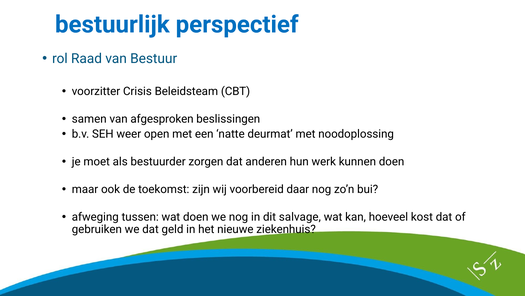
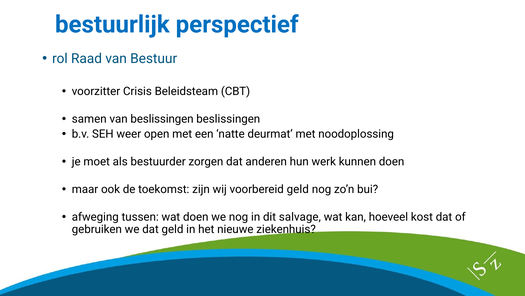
van afgesproken: afgesproken -> beslissingen (162, 119)
voorbereid daar: daar -> geld (298, 189)
